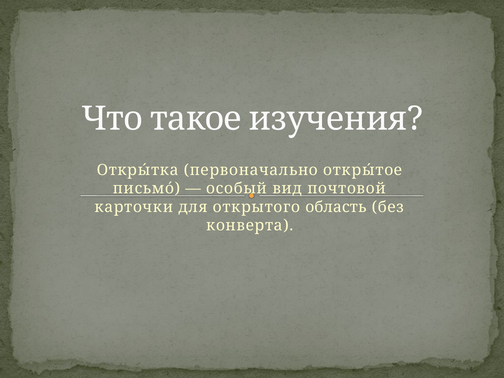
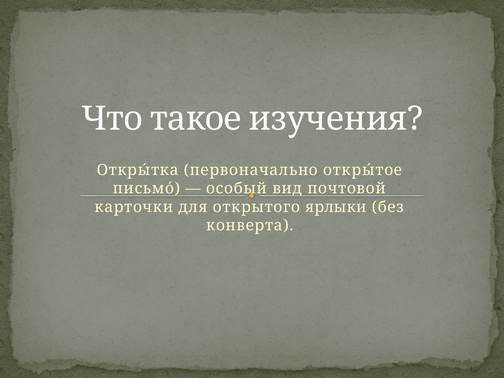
область: область -> ярлыки (336, 207)
